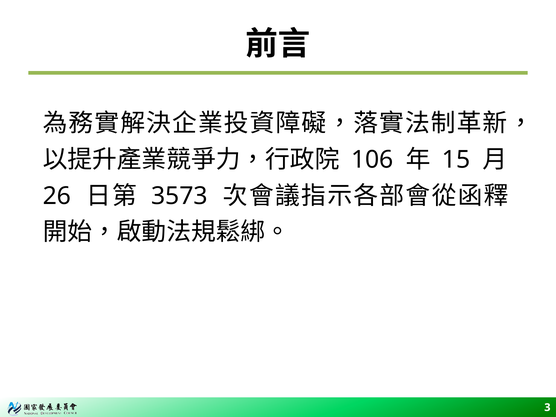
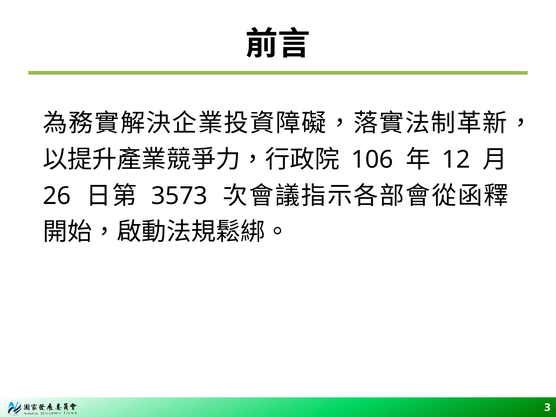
15: 15 -> 12 (456, 160)
